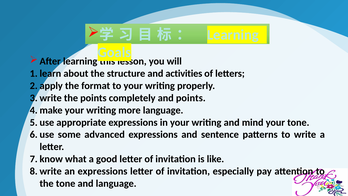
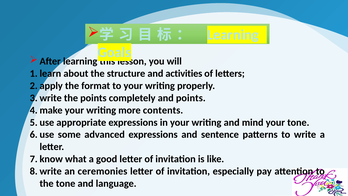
more language: language -> contents (163, 110)
an expressions: expressions -> ceremonies (103, 171)
